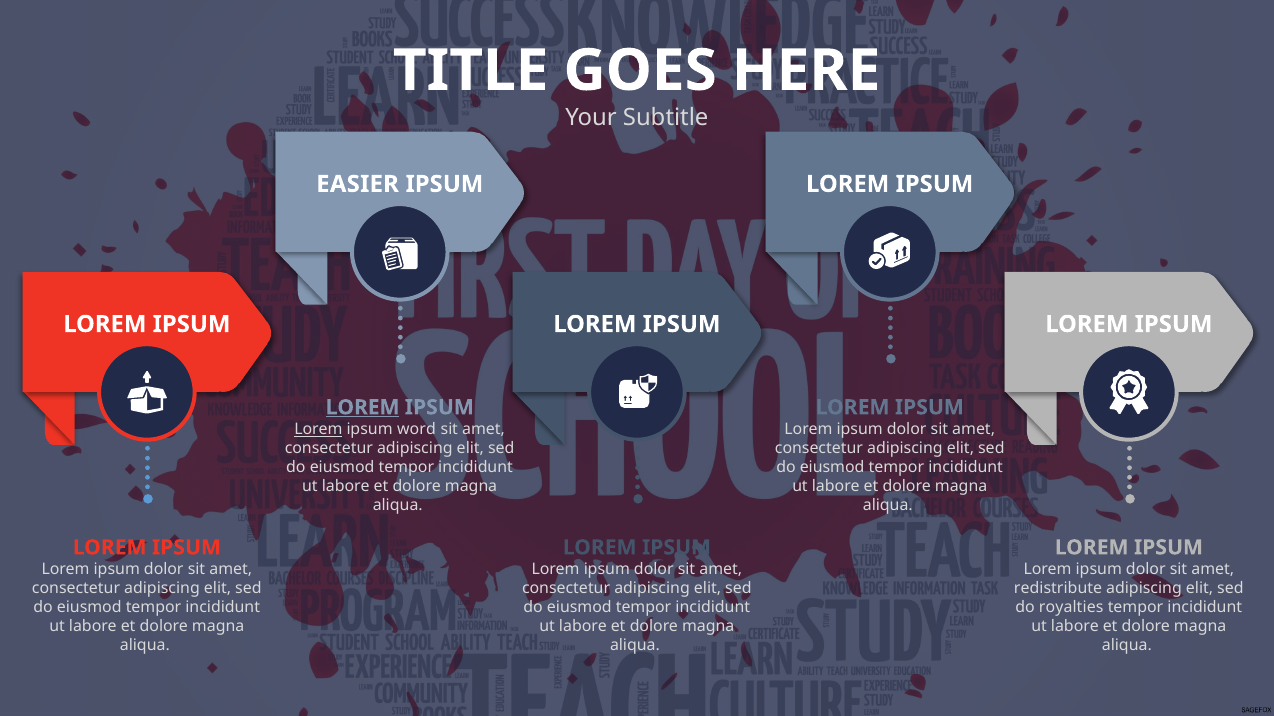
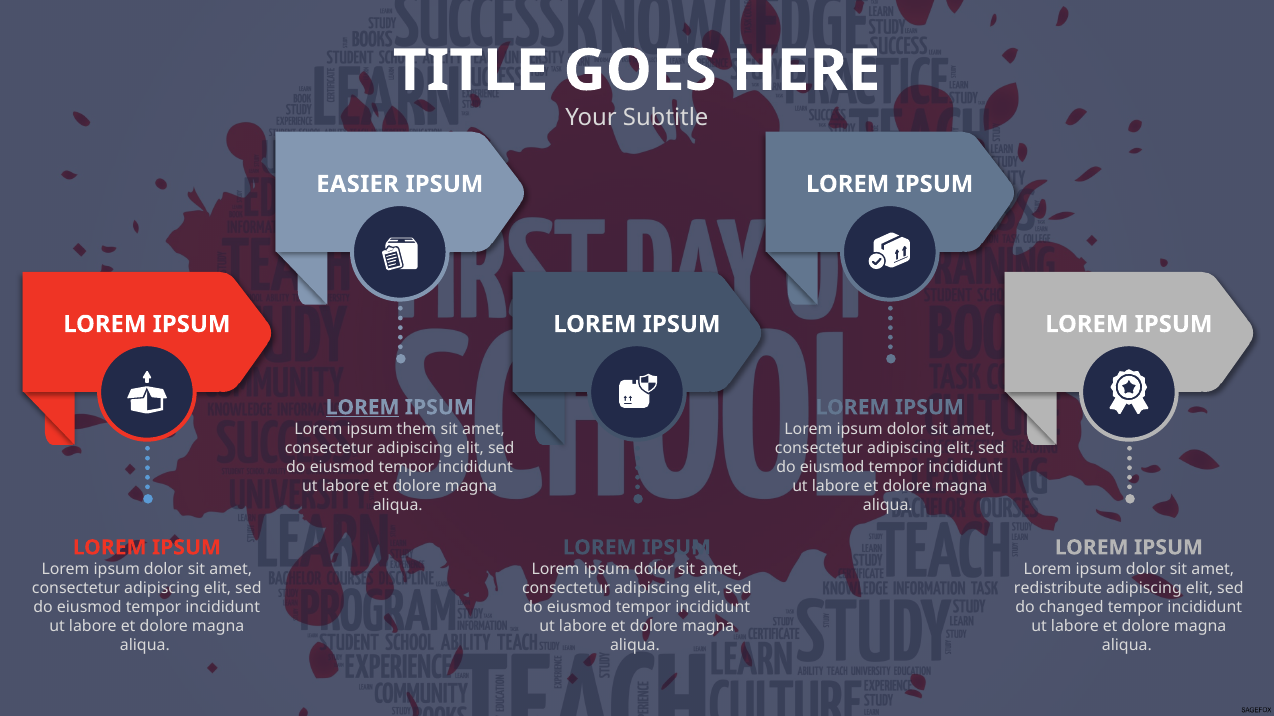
Lorem underline: present -> none (318, 430)
word: word -> them (417, 430)
royalties: royalties -> changed (1071, 608)
